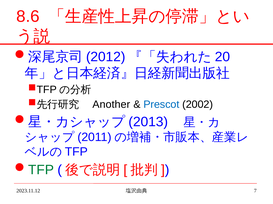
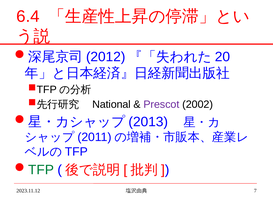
8.6: 8.6 -> 6.4 (28, 16)
Another: Another -> National (111, 105)
Prescot colour: blue -> purple (161, 105)
